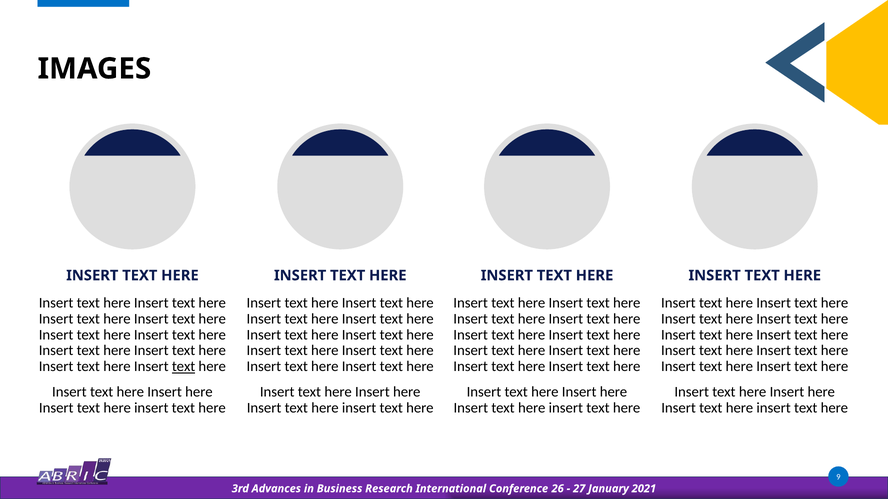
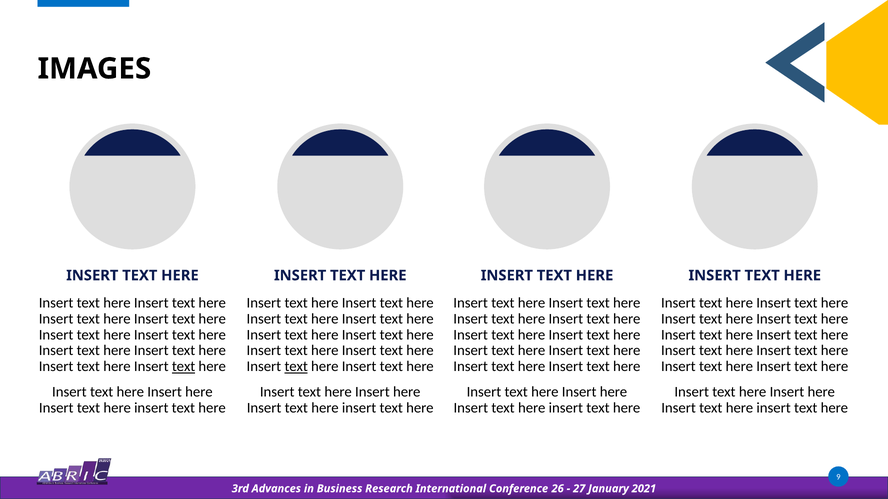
text underline: none -> present (296, 367)
